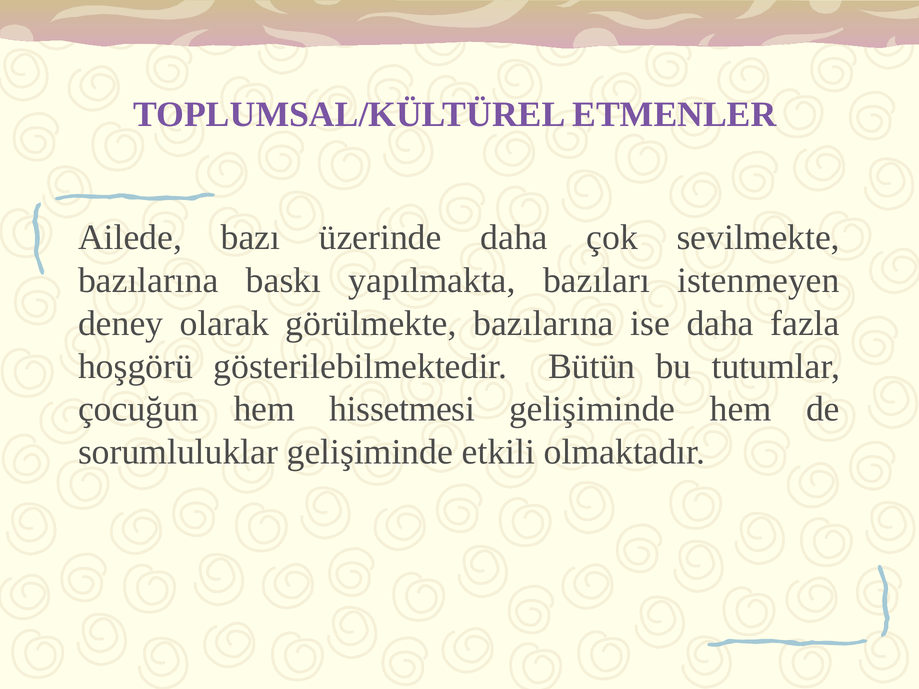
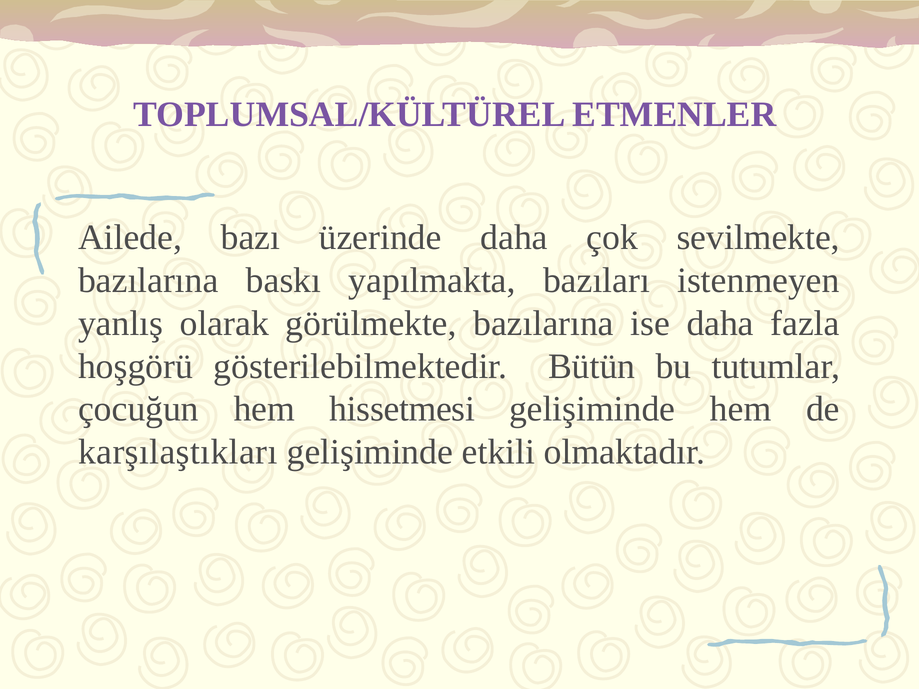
deney: deney -> yanlış (121, 324)
sorumluluklar: sorumluluklar -> karşılaştıkları (178, 452)
